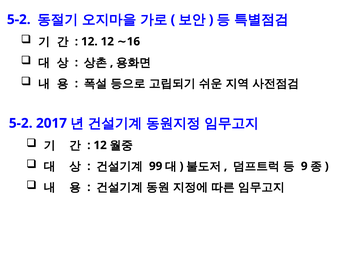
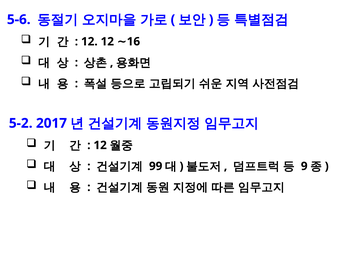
5-2: 5-2 -> 5-6 (19, 20)
